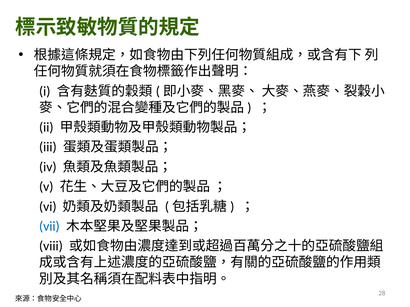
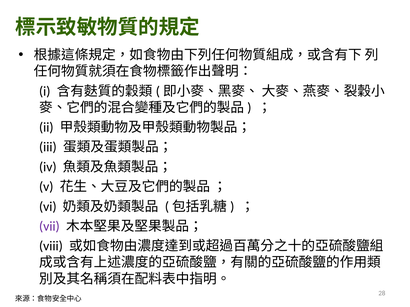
vii colour: blue -> purple (49, 227)
